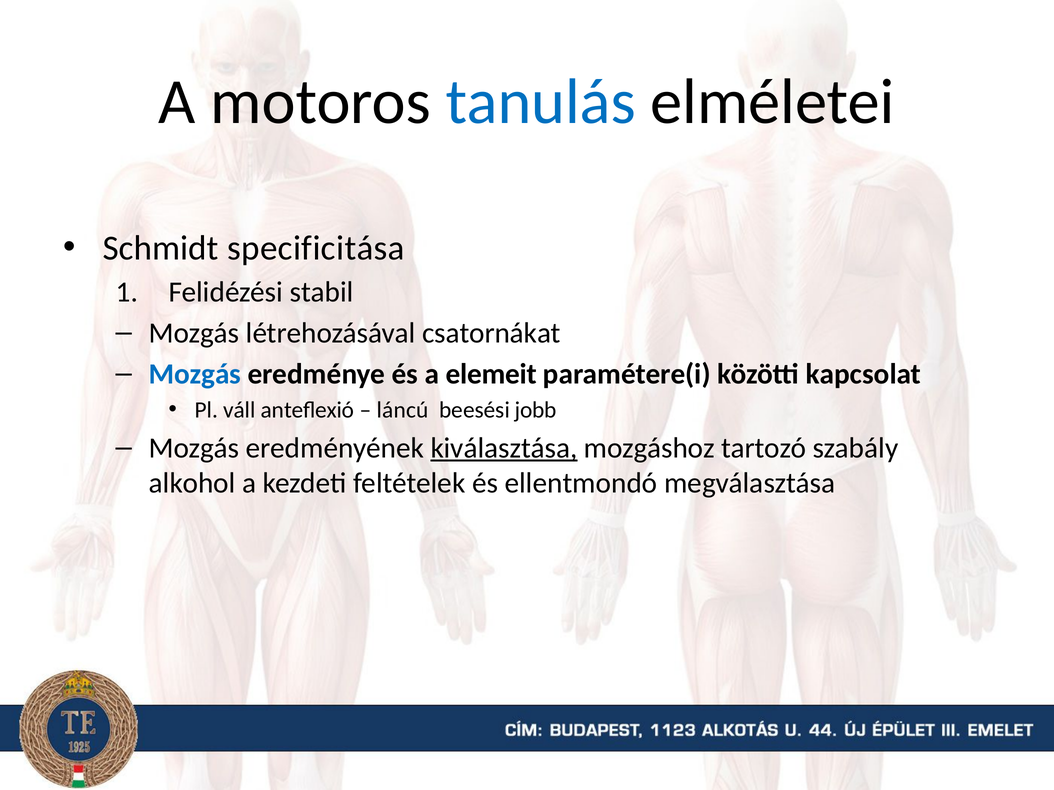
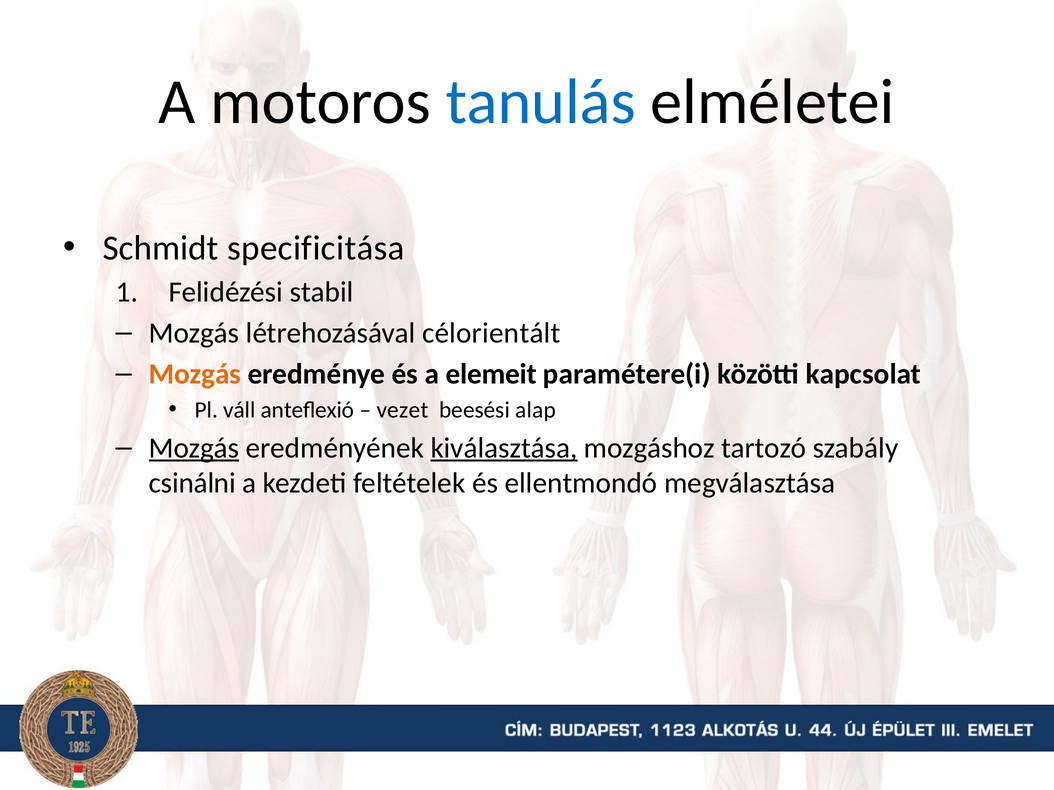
csatornákat: csatornákat -> célorientált (491, 334)
Mozgás colour: blue -> orange (195, 375)
láncú: láncú -> vezet (402, 410)
jobb: jobb -> alap (536, 410)
Mozgás underline: none -> present (194, 448)
alkohol: alkohol -> csinálni (192, 483)
